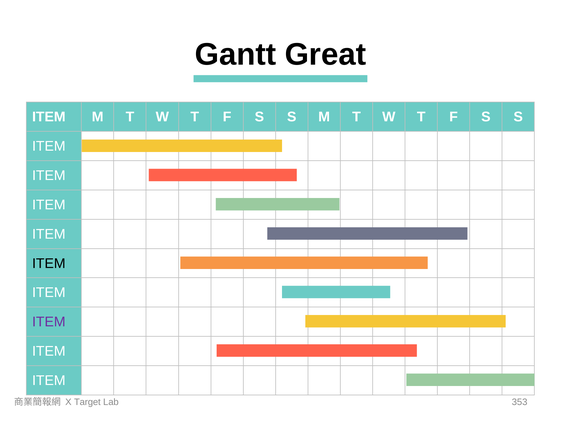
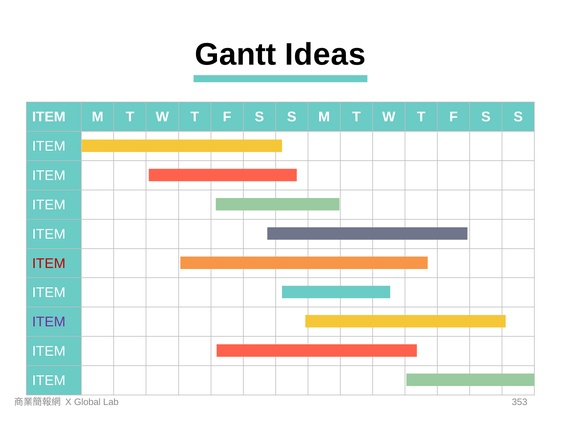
Great: Great -> Ideas (325, 55)
ITEM colour: black -> red (49, 263)
Target: Target -> Global (87, 402)
